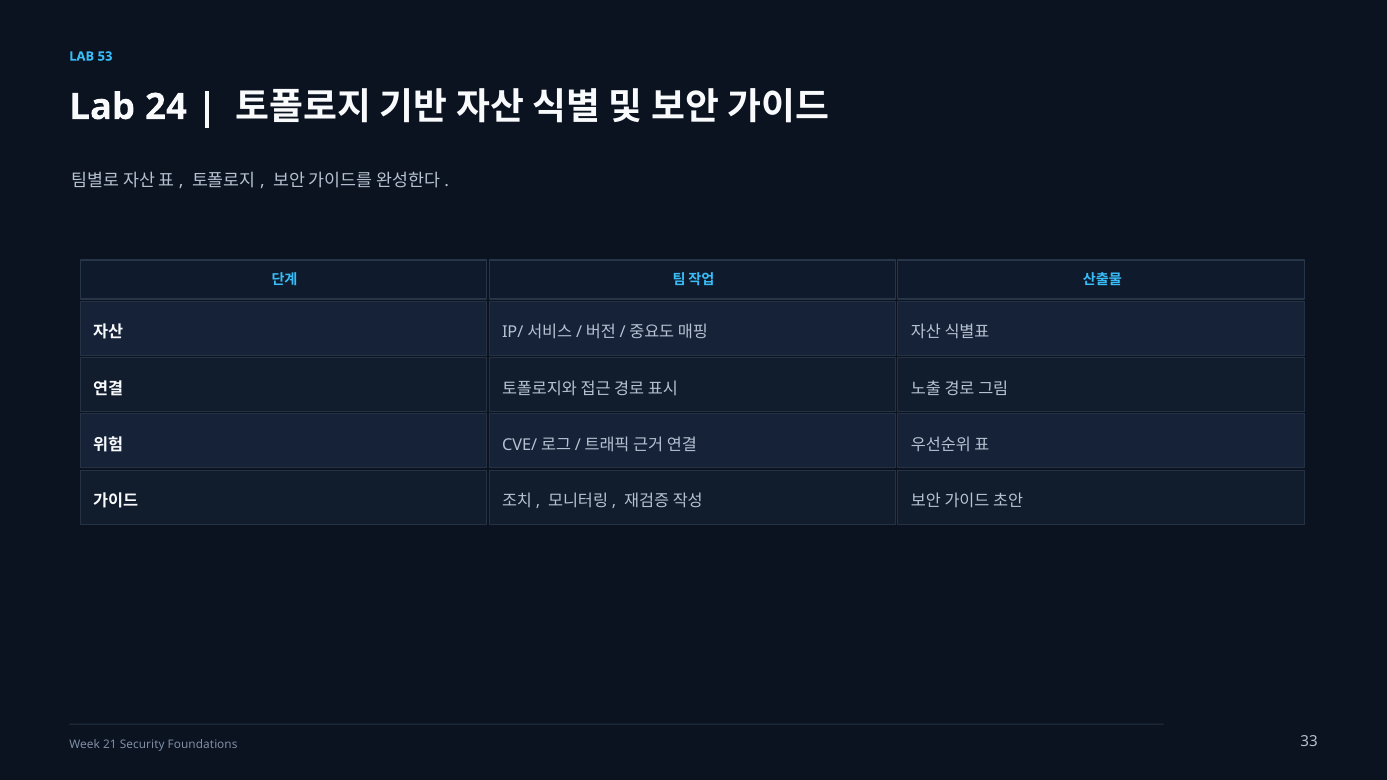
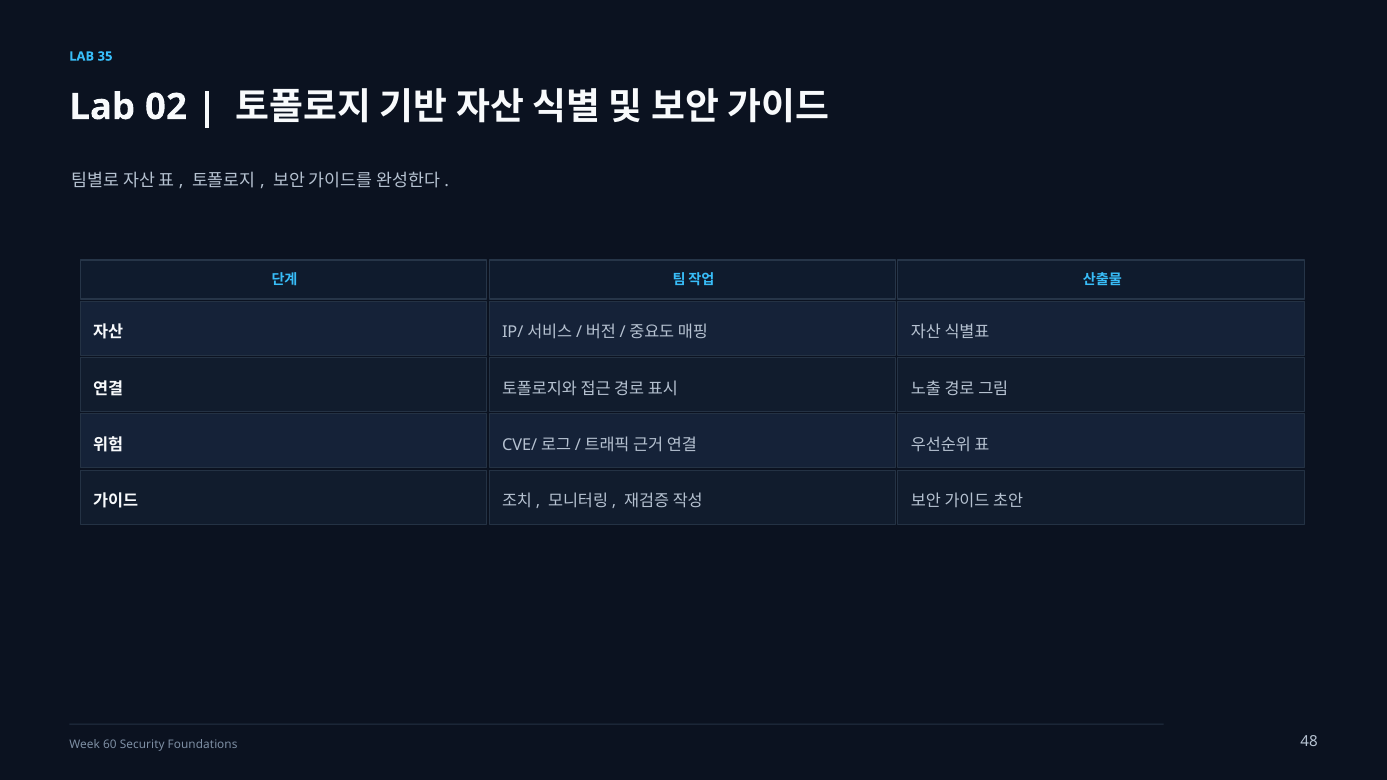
53: 53 -> 35 (105, 56)
24: 24 -> 02 (166, 107)
21: 21 -> 60 (110, 745)
33: 33 -> 48 (1309, 742)
